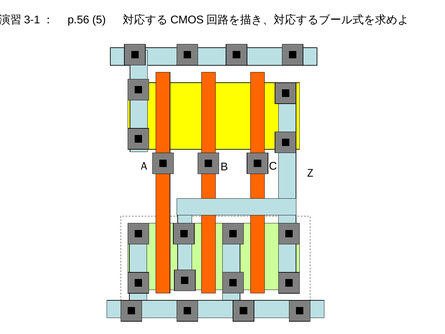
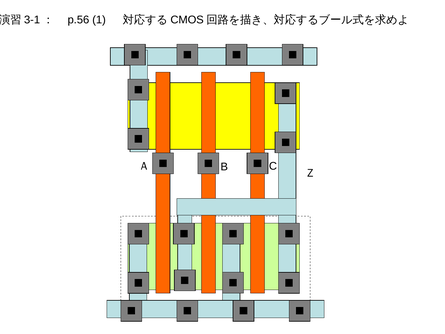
5: 5 -> 1 (99, 20)
